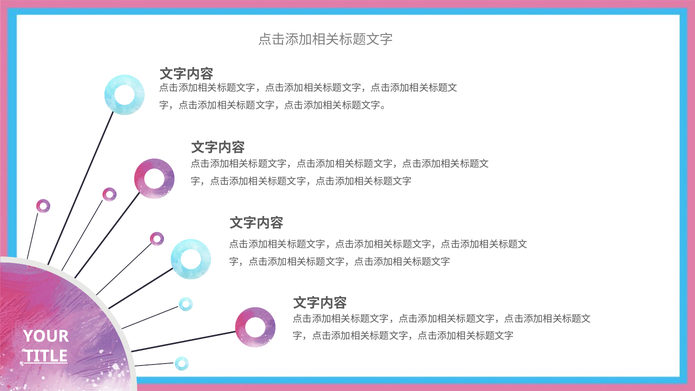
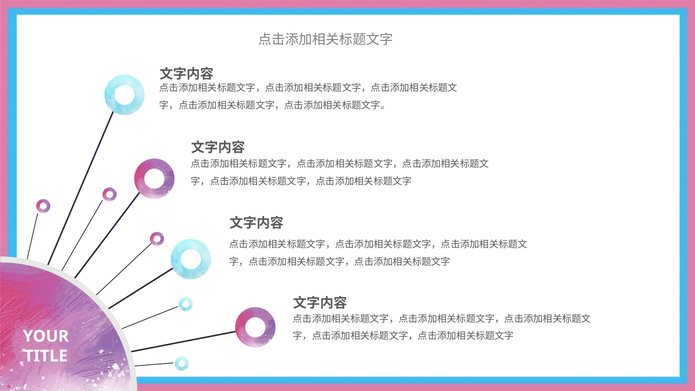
TITLE underline: present -> none (46, 356)
